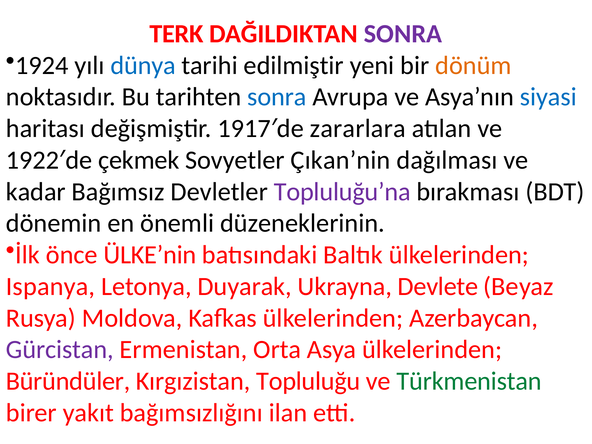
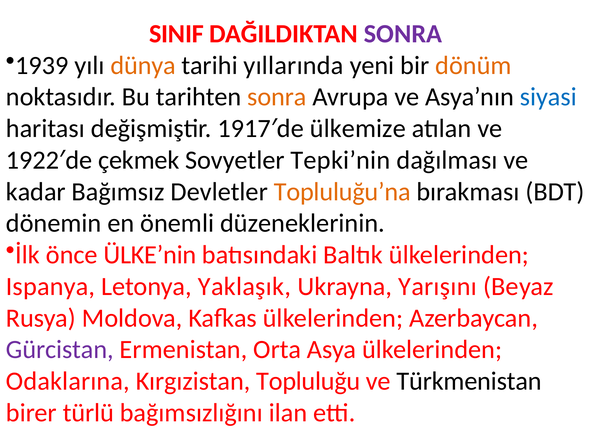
TERK: TERK -> SINIF (176, 34)
1924: 1924 -> 1939 (42, 65)
dünya colour: blue -> orange (143, 65)
edilmiştir: edilmiştir -> yıllarında (294, 65)
sonra colour: blue -> orange (277, 97)
zararlara: zararlara -> ülkemize (358, 129)
Çıkan’nin: Çıkan’nin -> Tepki’nin (340, 160)
Topluluğu’na colour: purple -> orange (342, 192)
Duyarak: Duyarak -> Yaklaşık (244, 286)
Devlete: Devlete -> Yarışını (438, 286)
Büründüler: Büründüler -> Odaklarına (68, 381)
Türkmenistan colour: green -> black (469, 381)
yakıt: yakıt -> türlü (88, 413)
